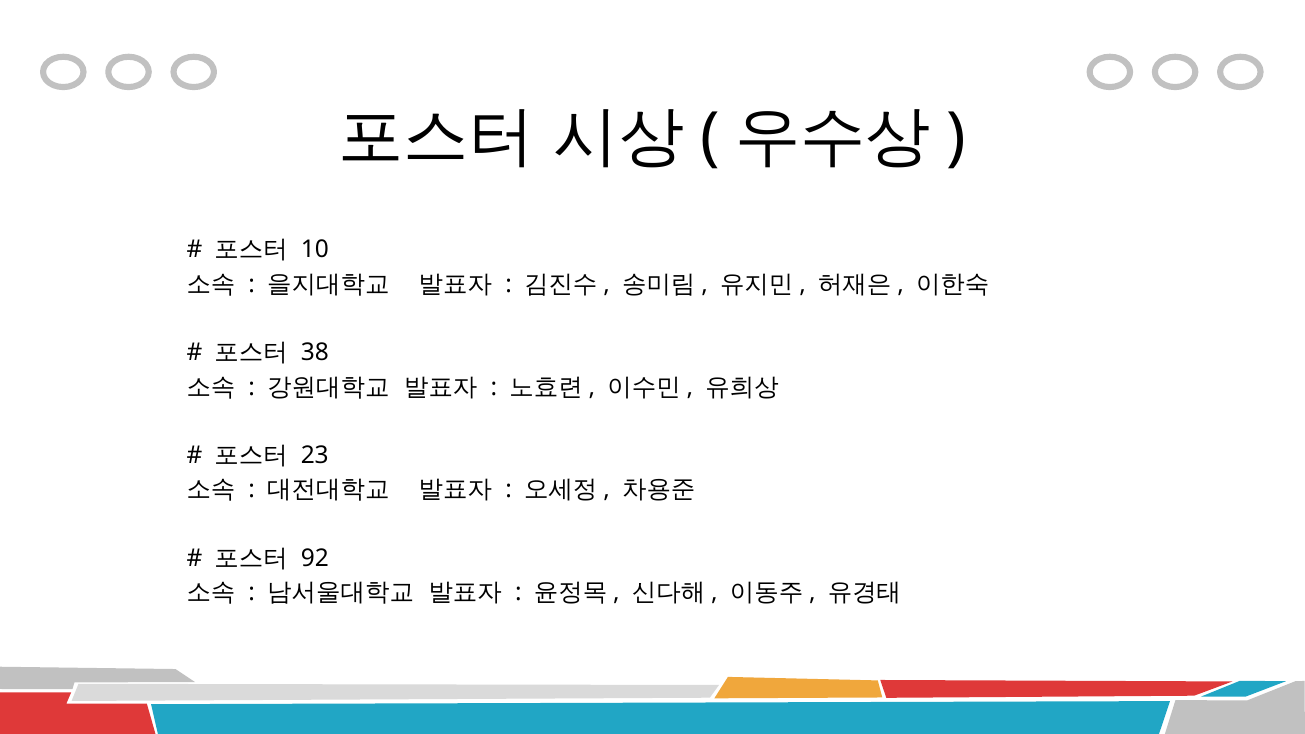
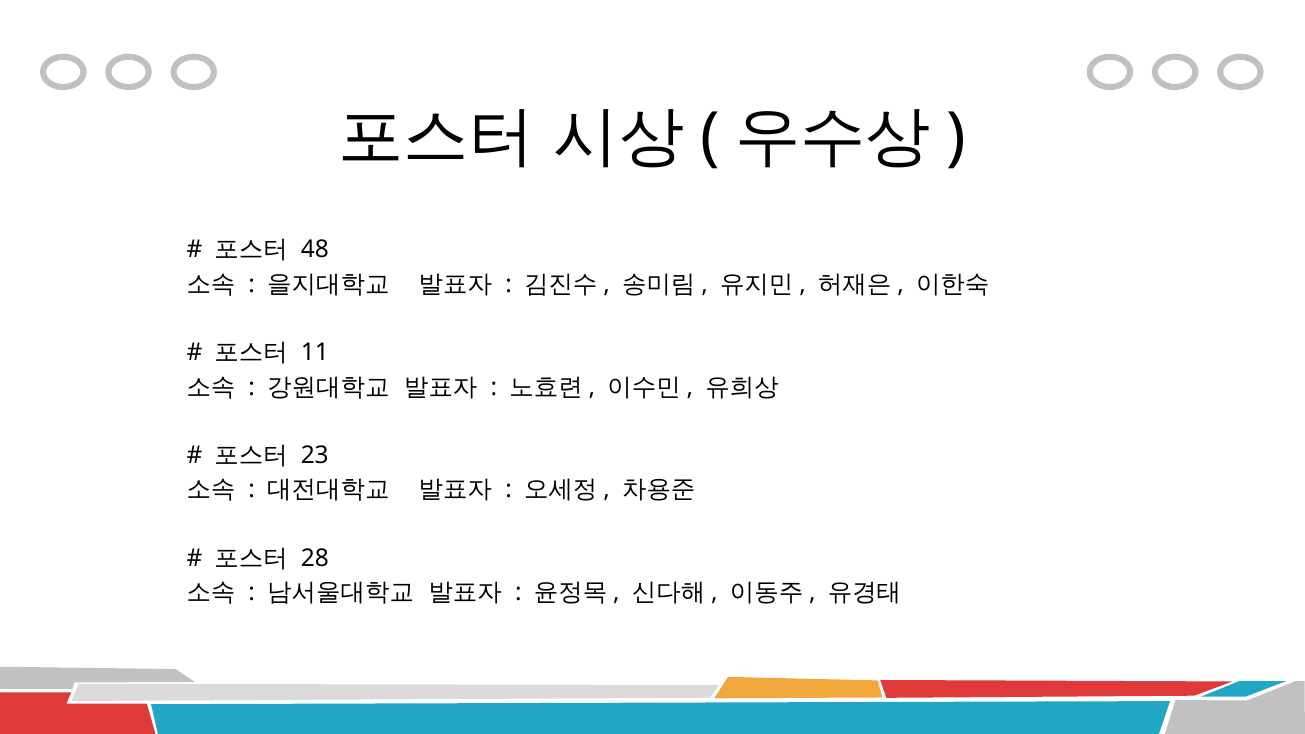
10: 10 -> 48 (315, 250)
38: 38 -> 11 (315, 353)
92: 92 -> 28 (315, 558)
